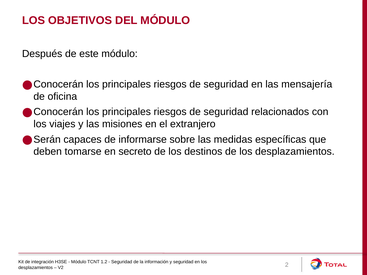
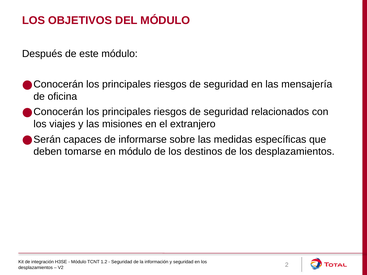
en secreto: secreto -> módulo (135, 152)
